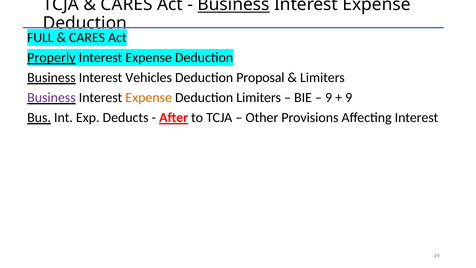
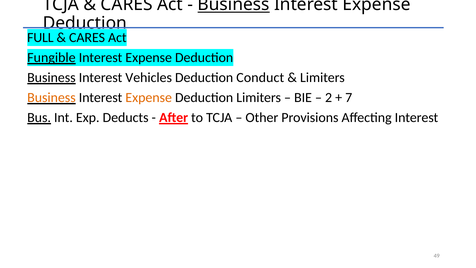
Properly: Properly -> Fungible (51, 58)
Proposal: Proposal -> Conduct (260, 77)
Business colour: purple -> orange (51, 97)
9: 9 -> 2 (329, 97)
9: 9 -> 7 (349, 97)
